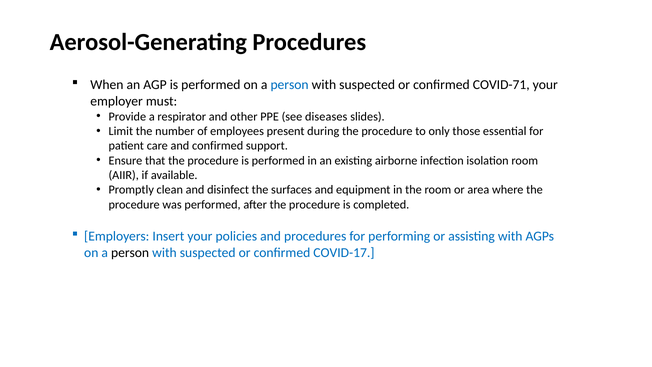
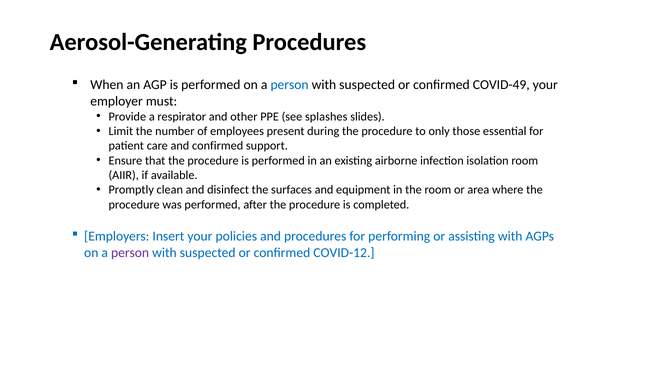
COVID-71: COVID-71 -> COVID-49 (501, 85)
diseases: diseases -> splashes (326, 116)
person colour: black -> purple (130, 253)
COVID-17: COVID-17 -> COVID-12 (344, 253)
